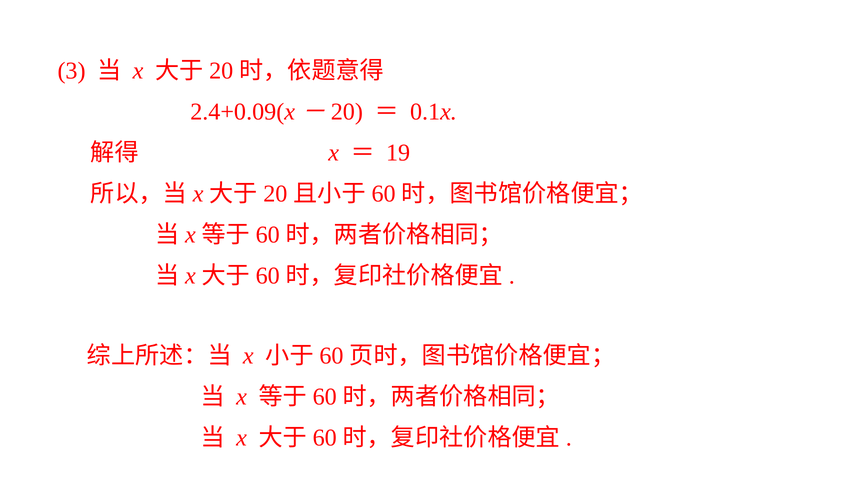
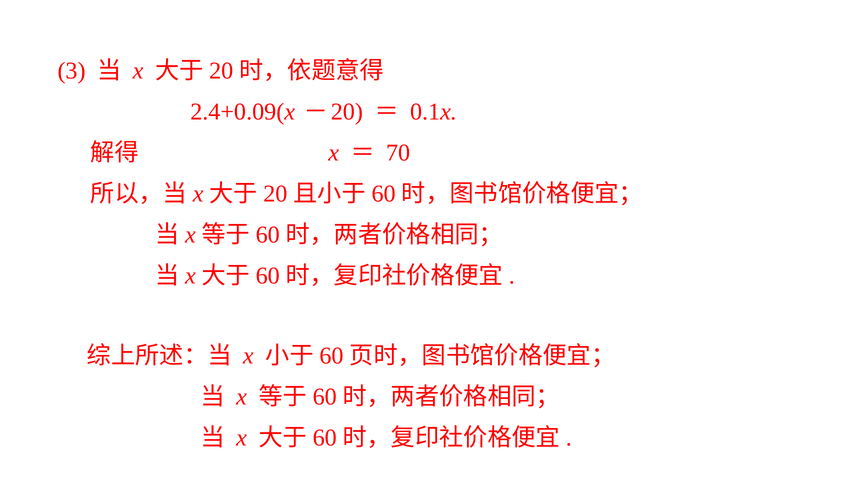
19: 19 -> 70 (398, 153)
